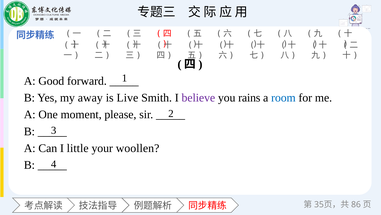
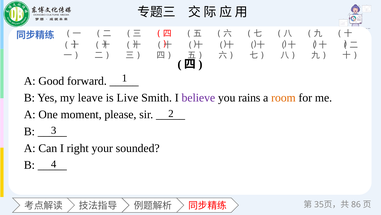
away: away -> leave (90, 97)
room colour: blue -> orange (283, 97)
little: little -> right (78, 148)
woollen: woollen -> sounded (138, 148)
